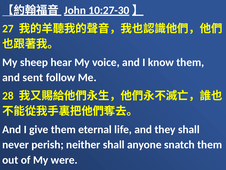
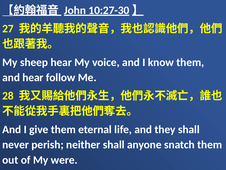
and sent: sent -> hear (33, 77)
